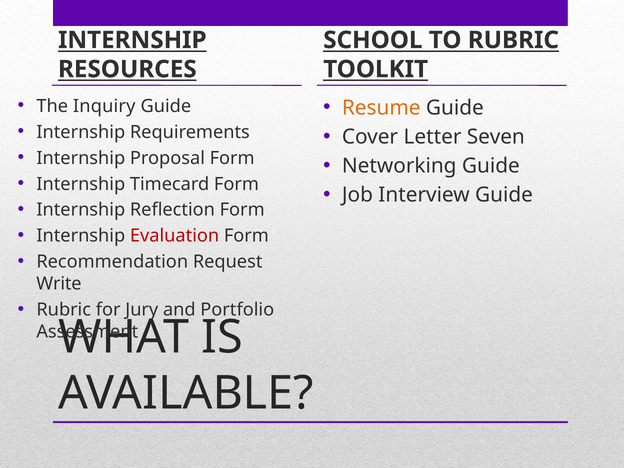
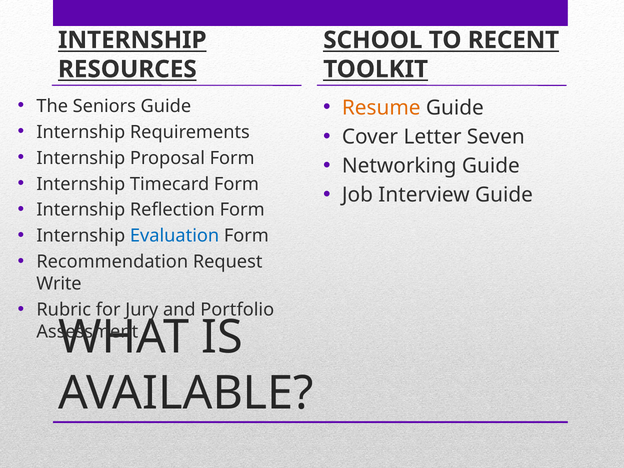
TO RUBRIC: RUBRIC -> RECENT (513, 40)
Inquiry: Inquiry -> Seniors (104, 106)
Evaluation colour: red -> blue (175, 236)
